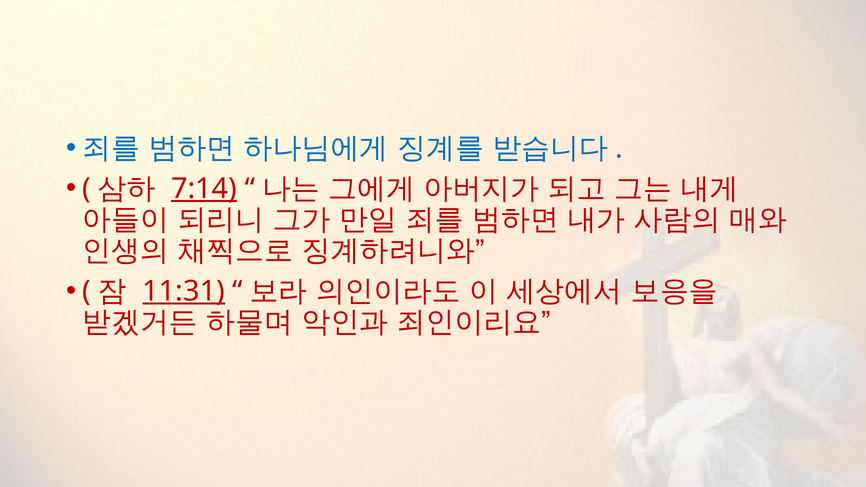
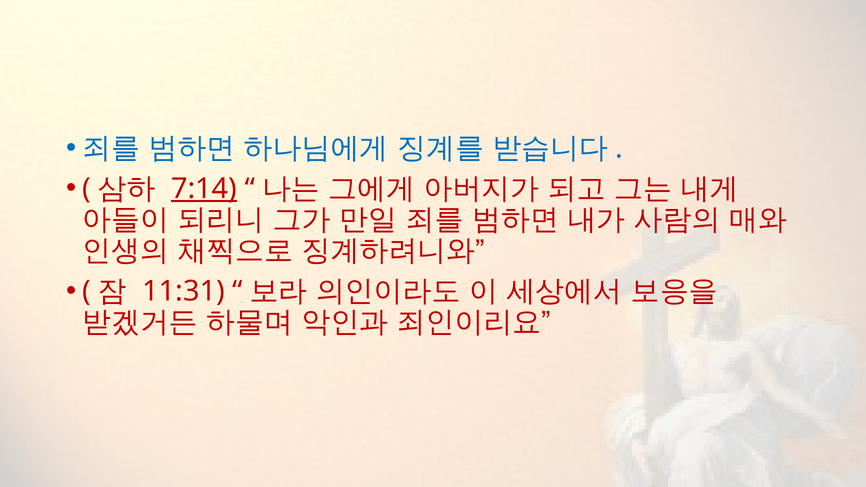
11:31 underline: present -> none (184, 291)
